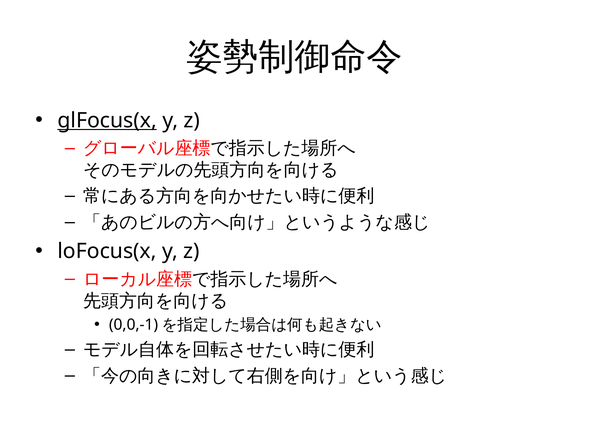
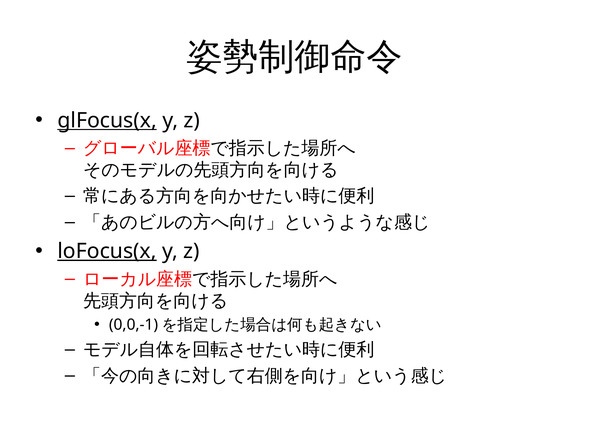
loFocus(x underline: none -> present (107, 251)
